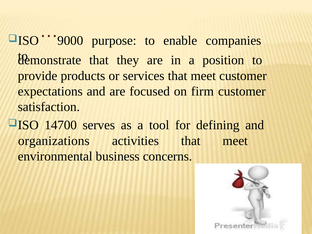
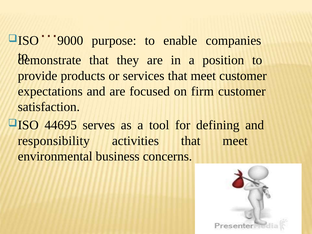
14700: 14700 -> 44695 (61, 125)
organizations: organizations -> responsibility (54, 141)
